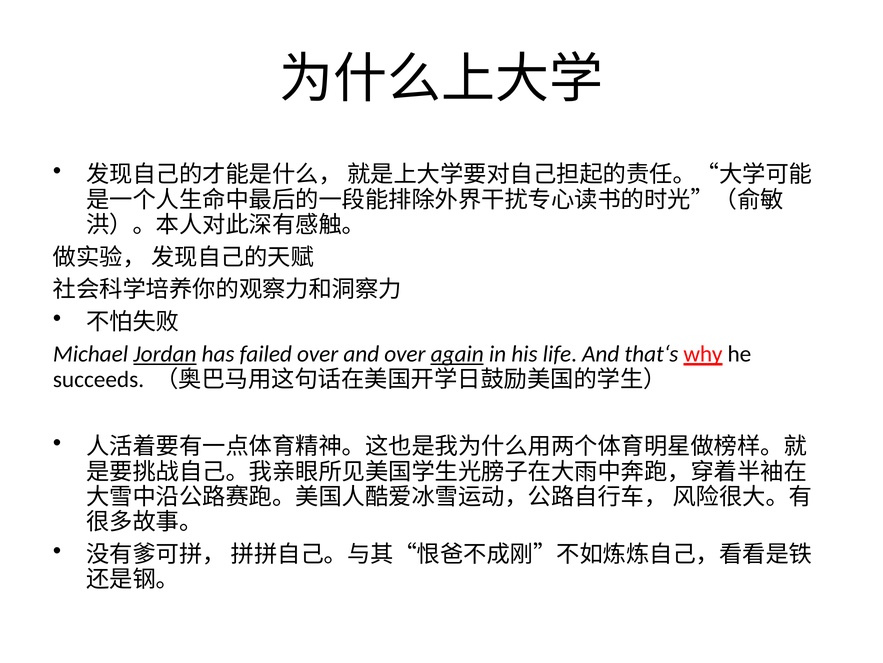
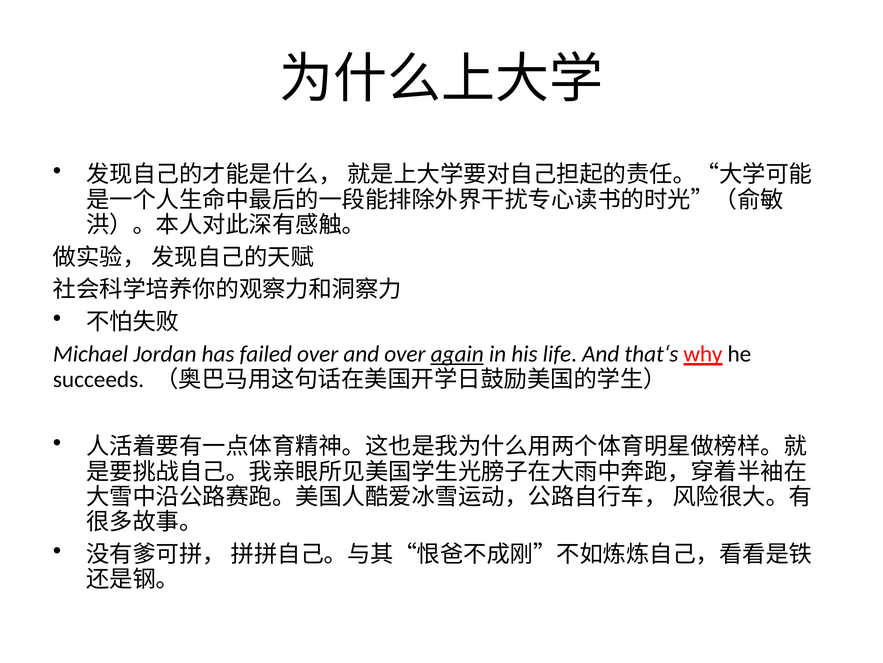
Jordan underline: present -> none (165, 354)
